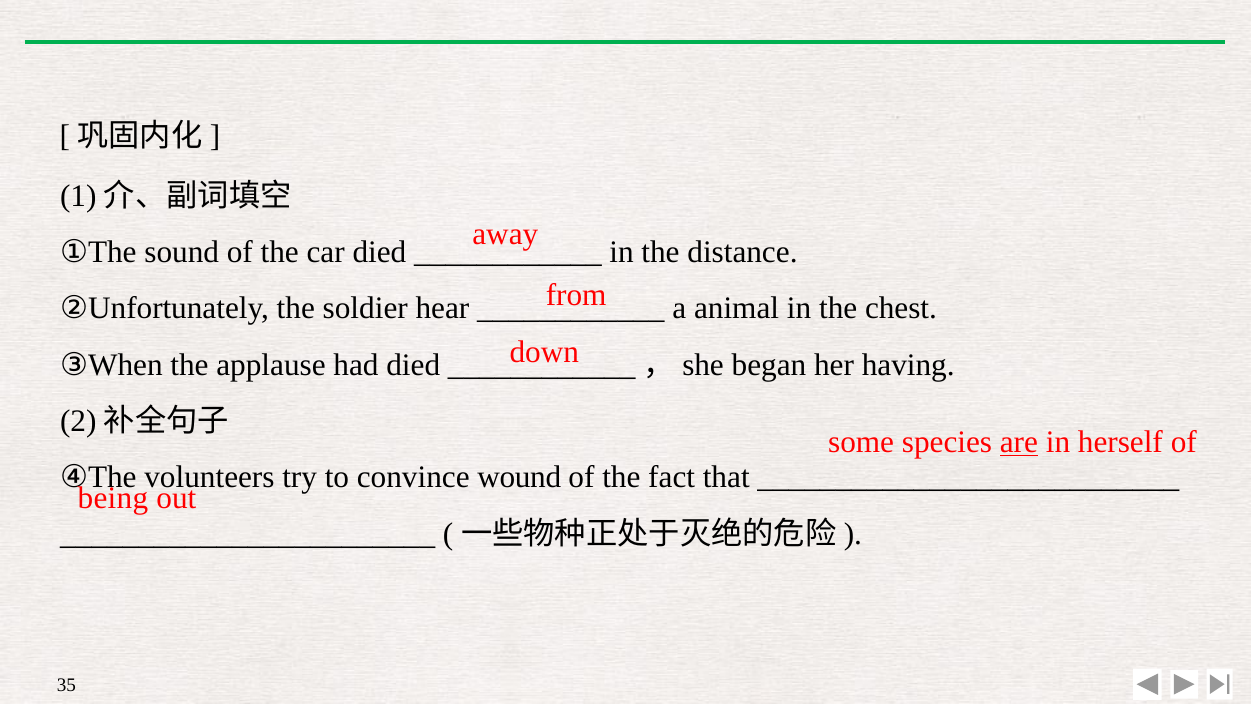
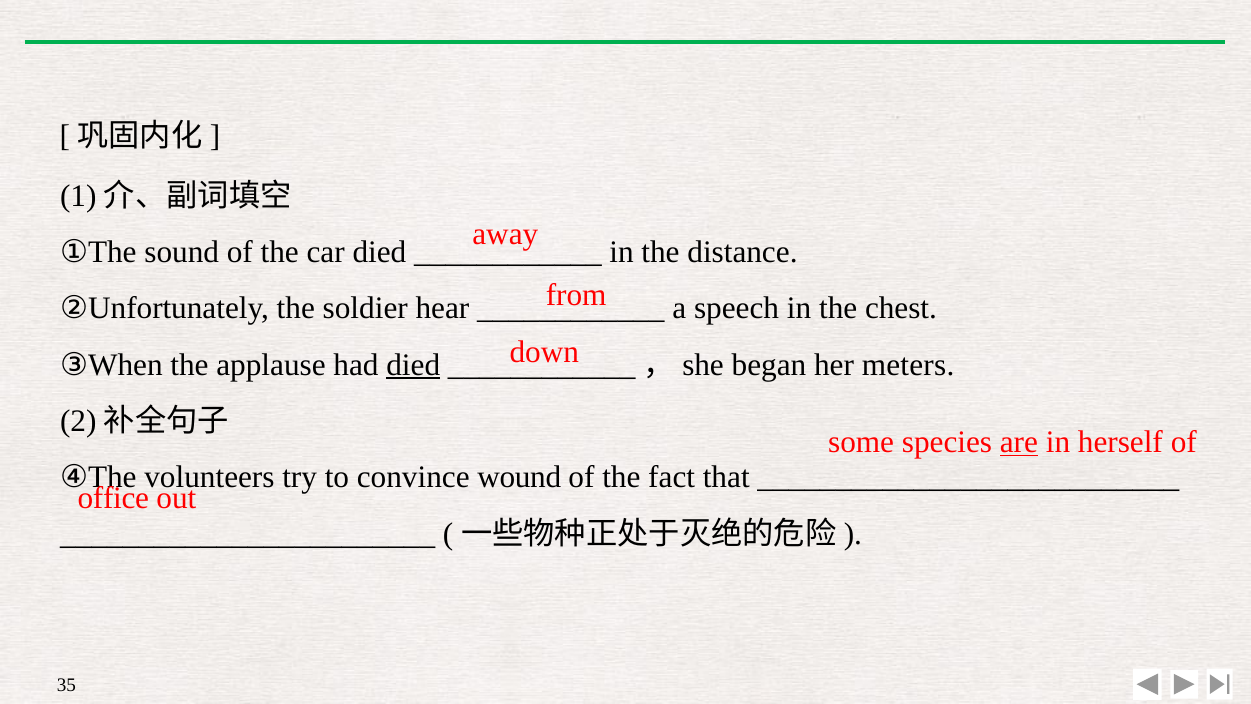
animal: animal -> speech (737, 308)
died underline: none -> present (413, 365)
having: having -> meters (908, 365)
being: being -> office (113, 498)
